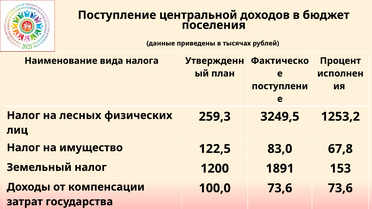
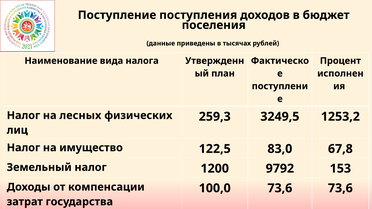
центральной: центральной -> поступления (198, 15)
1891: 1891 -> 9792 (280, 169)
